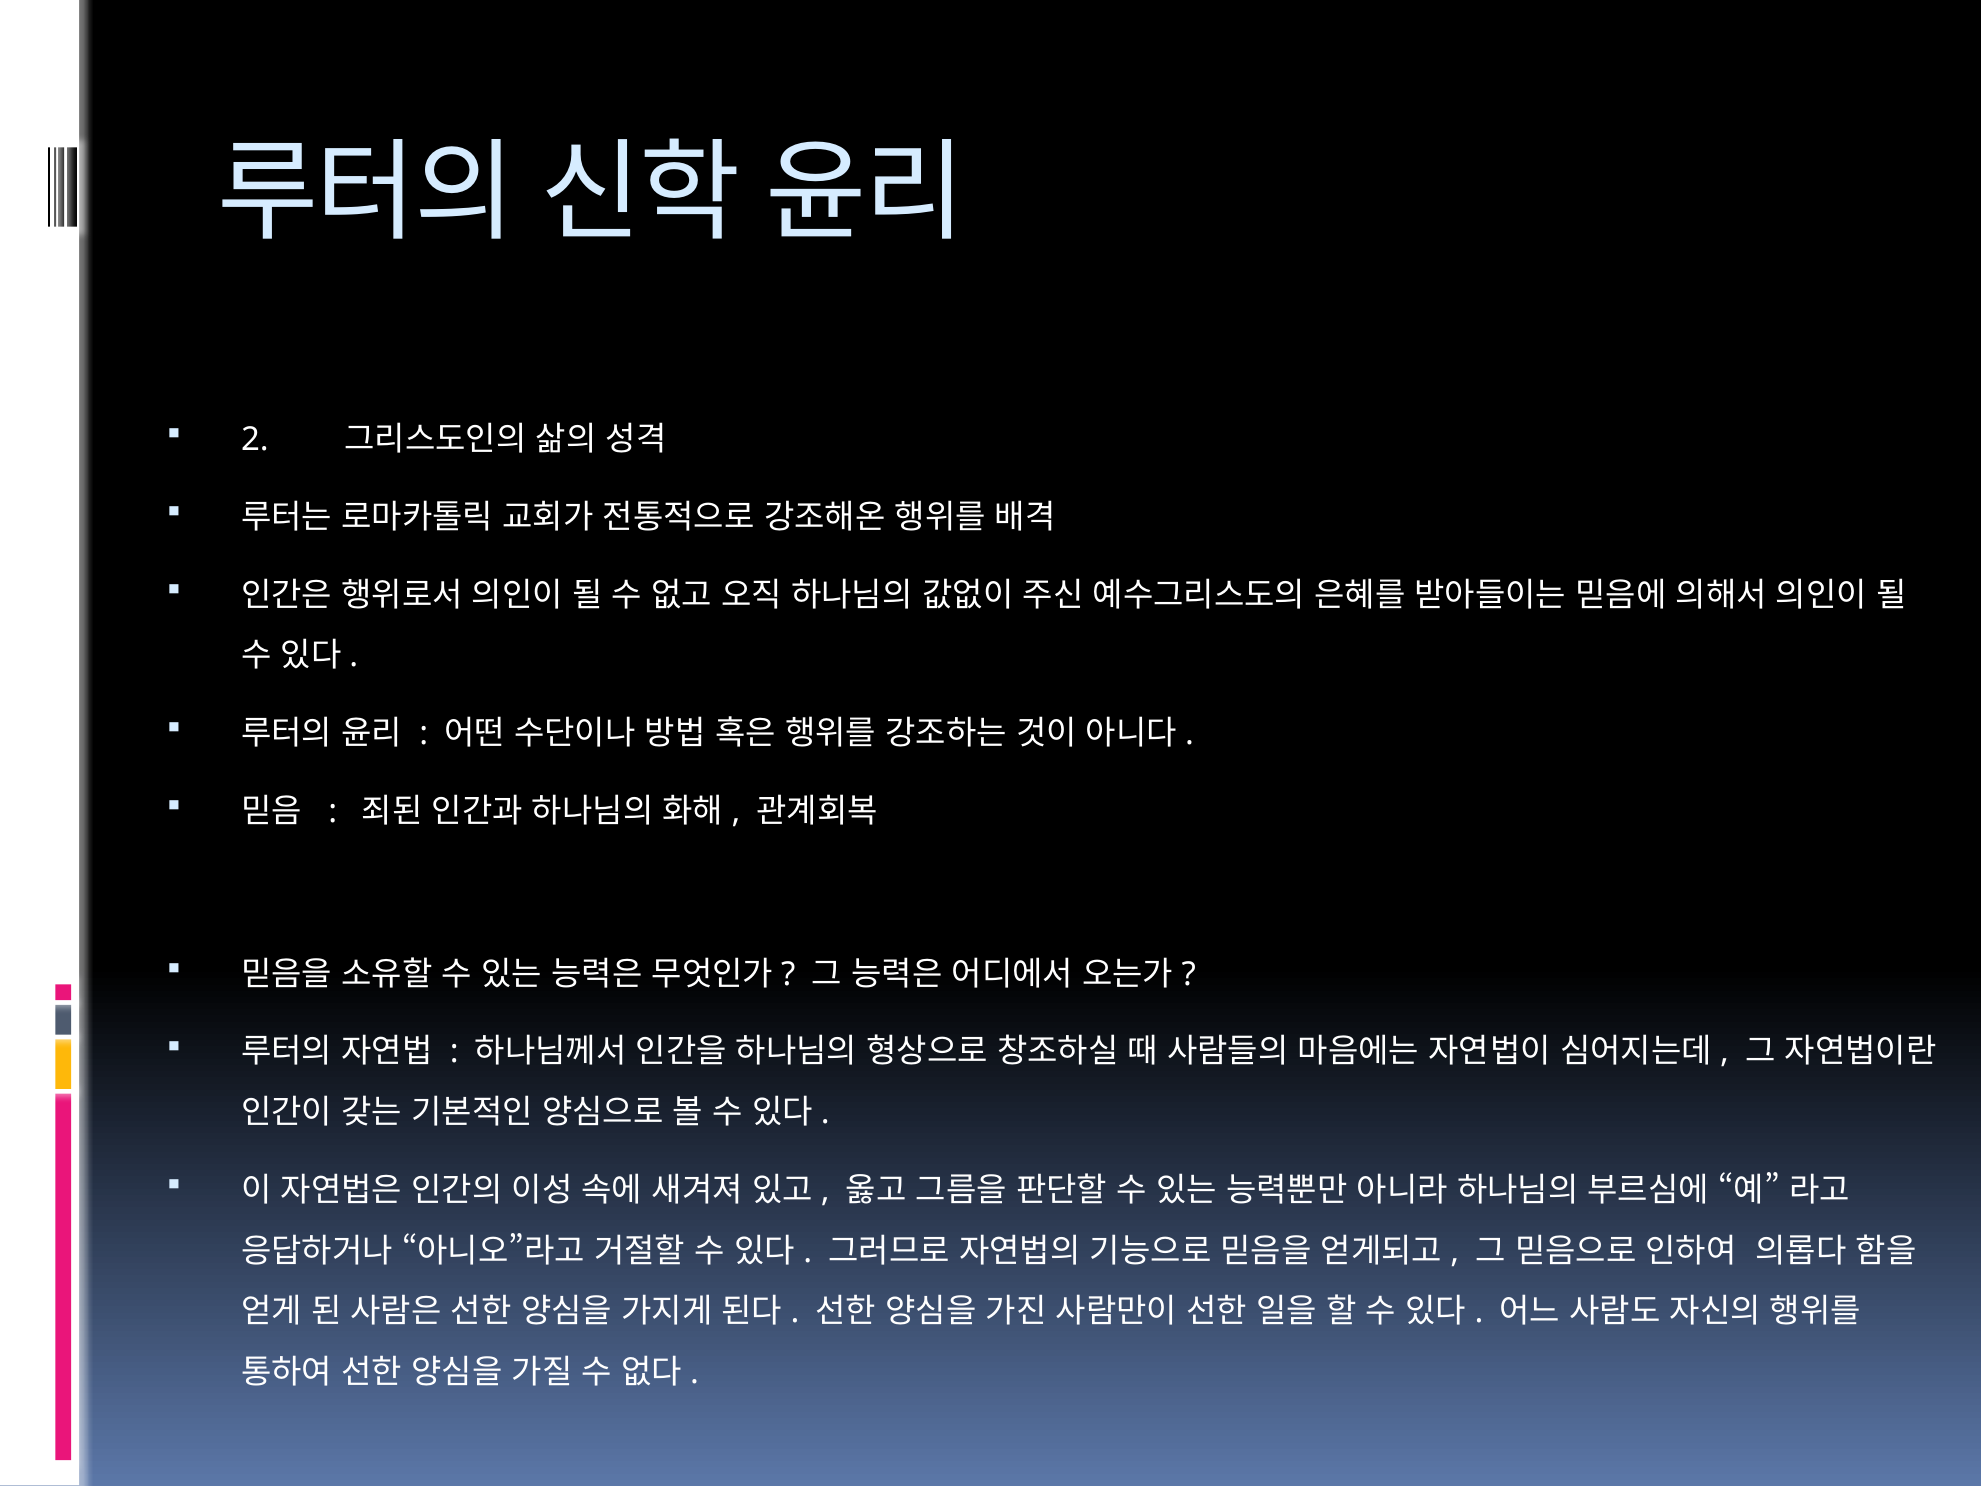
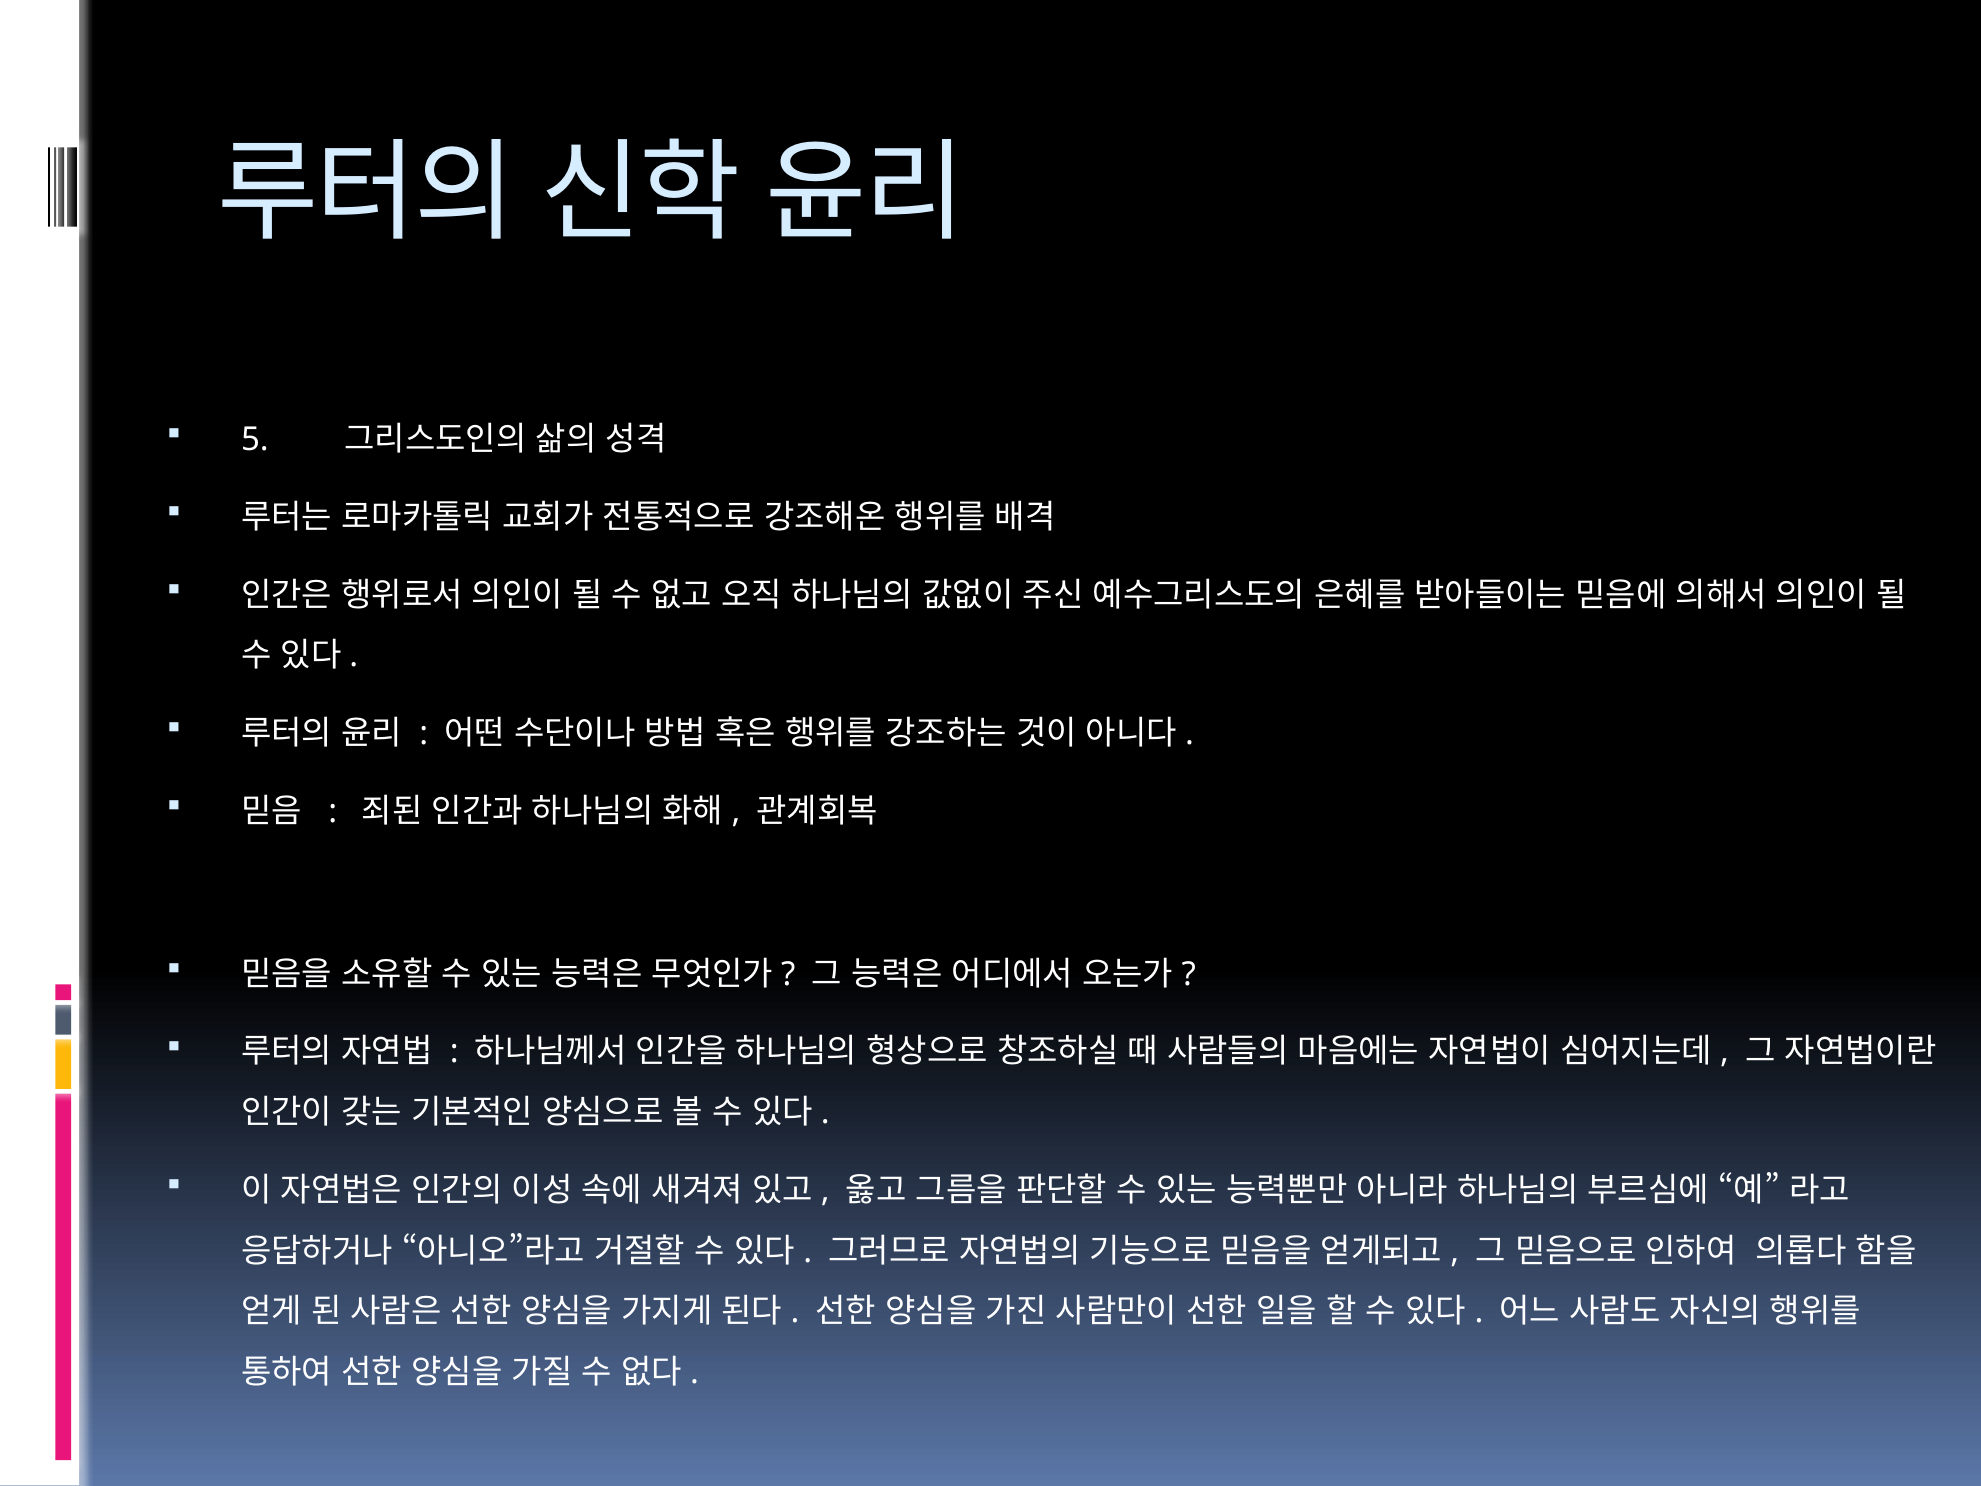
2: 2 -> 5 (255, 439)
